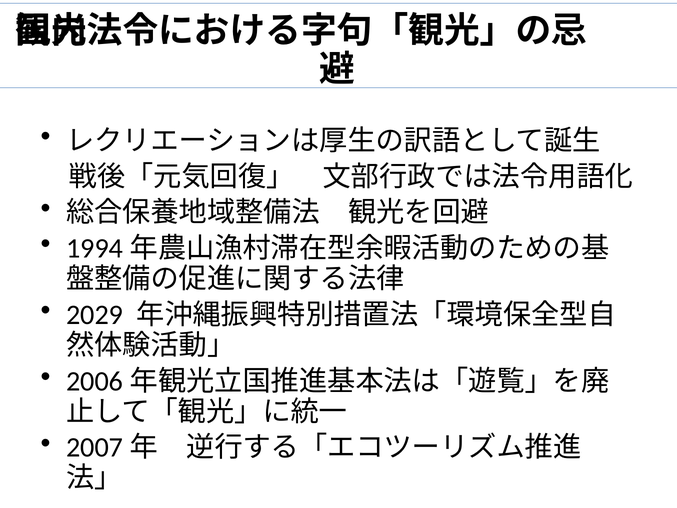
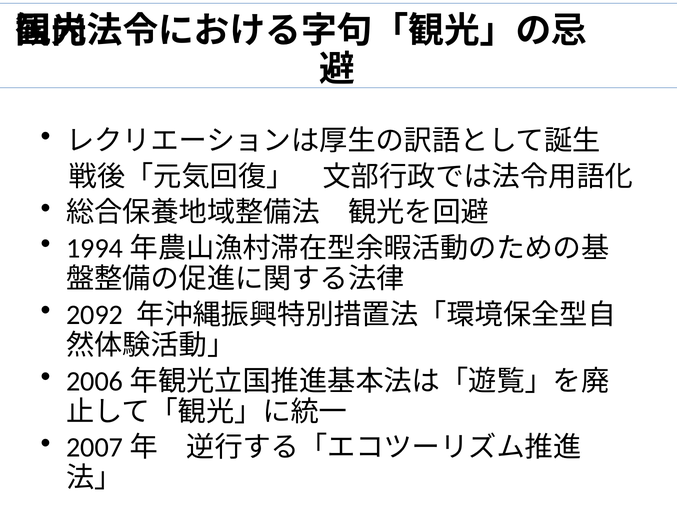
2029: 2029 -> 2092 (95, 315)
